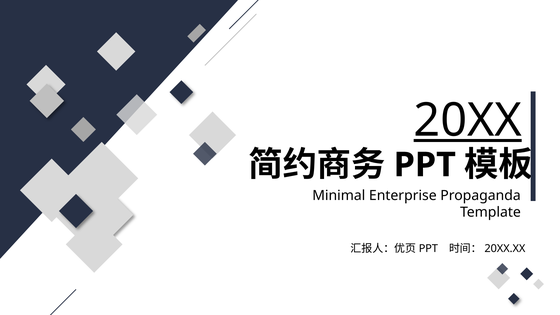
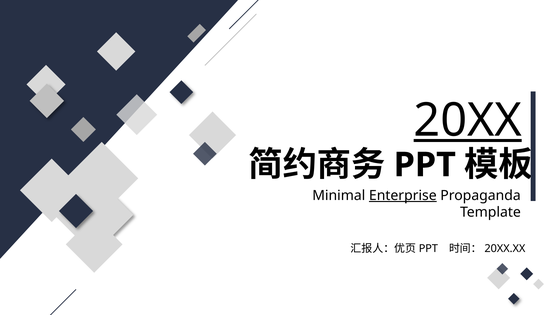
Enterprise underline: none -> present (403, 196)
